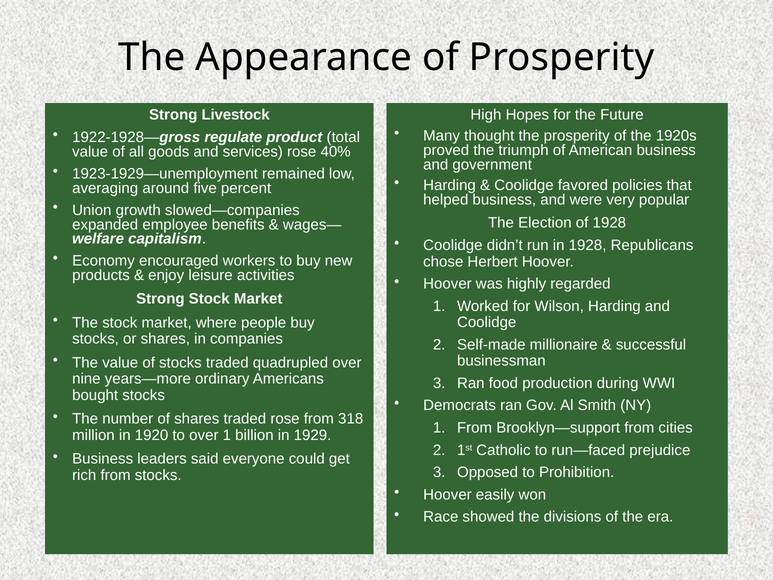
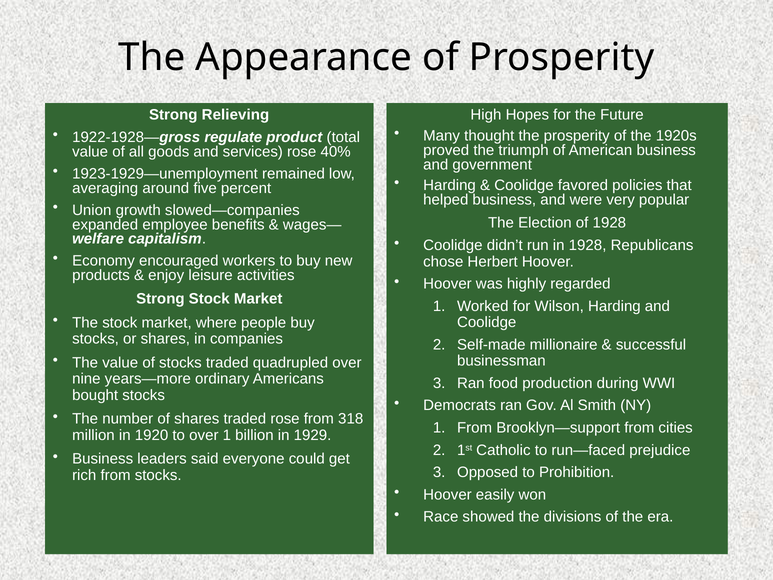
Livestock: Livestock -> Relieving (235, 115)
